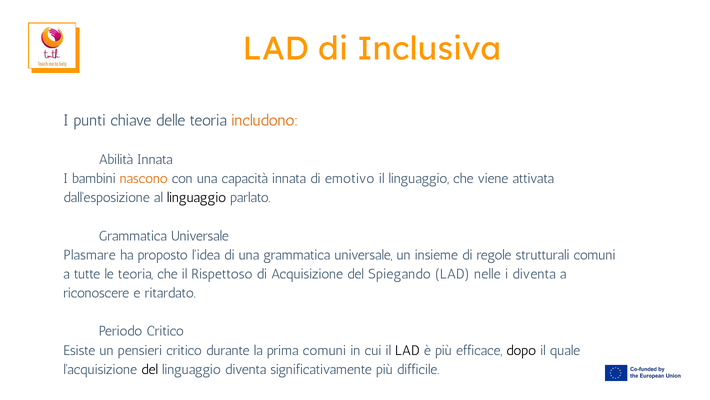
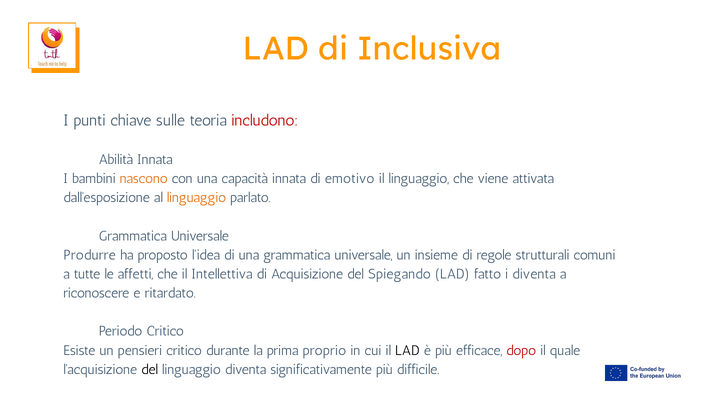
delle: delle -> sulle (170, 120)
includono colour: orange -> red (265, 120)
linguaggio colour: black -> orange (196, 198)
Plasmare: Plasmare -> Produrre (90, 255)
le teoria: teoria -> affetti (135, 274)
Rispettoso: Rispettoso -> Intellettiva (222, 274)
nelle: nelle -> fatto (487, 274)
prima comuni: comuni -> proprio (324, 350)
dopo colour: black -> red (521, 350)
